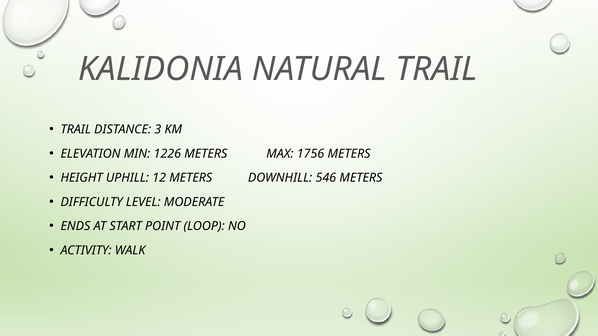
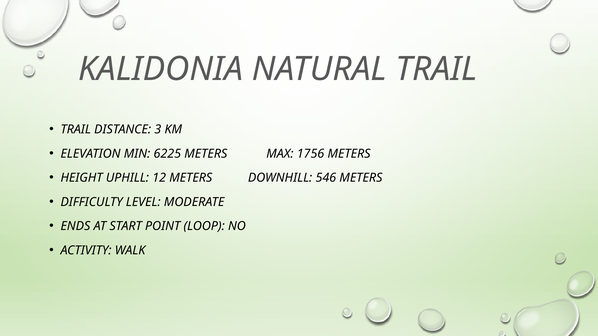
1226: 1226 -> 6225 (167, 154)
